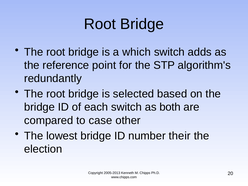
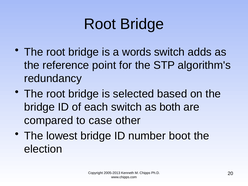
which: which -> words (137, 52)
redundantly: redundantly -> redundancy (53, 78)
their: their -> boot (180, 136)
